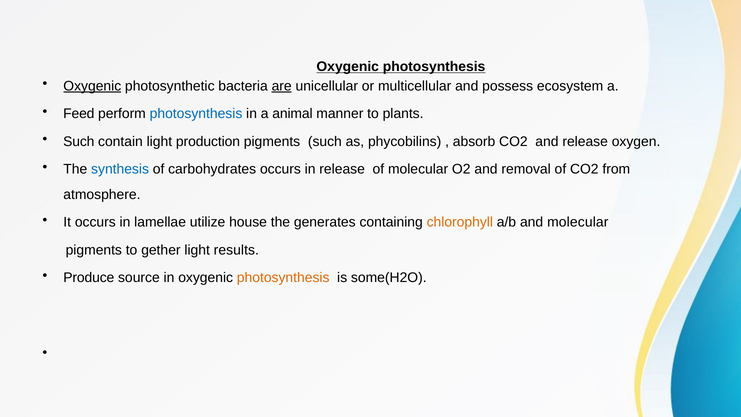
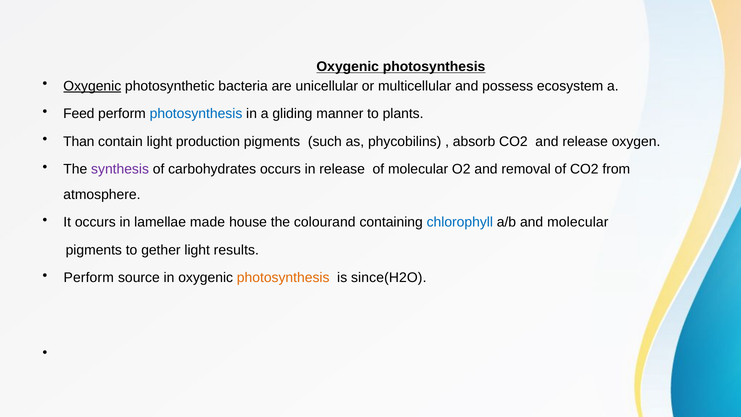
are underline: present -> none (282, 86)
animal: animal -> gliding (292, 114)
Such: Such -> Than (79, 142)
synthesis colour: blue -> purple (120, 169)
utilize: utilize -> made (208, 222)
generates: generates -> colourand (325, 222)
chlorophyll colour: orange -> blue (460, 222)
Produce: Produce -> Perform (89, 278)
some(H2O: some(H2O -> since(H2O (389, 278)
